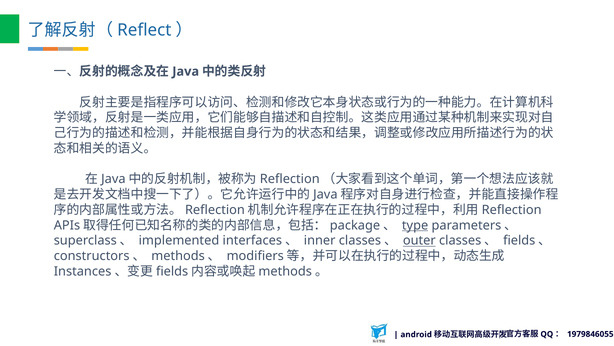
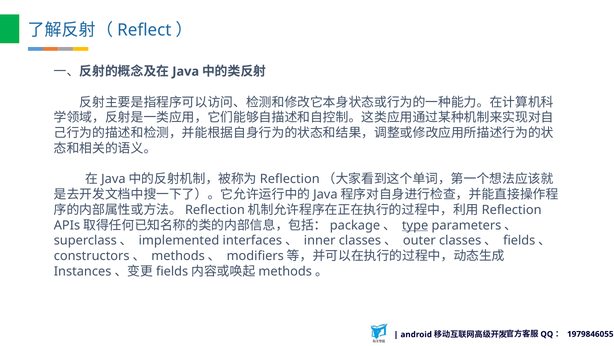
outer underline: present -> none (419, 240)
